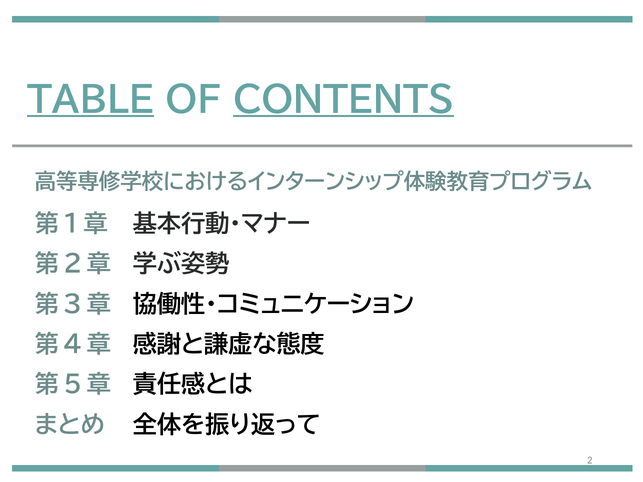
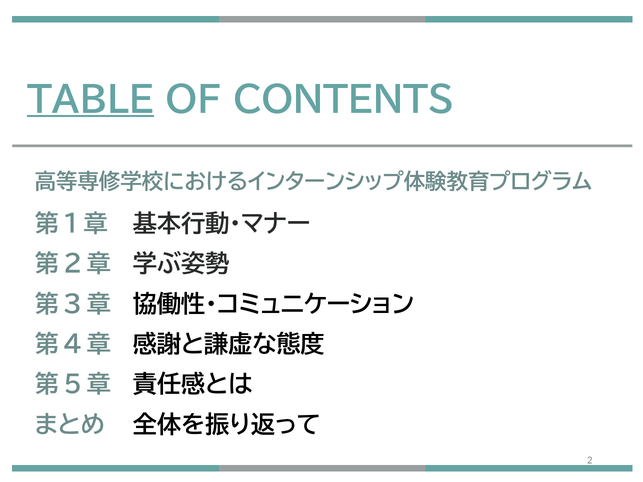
CONTENTS underline: present -> none (344, 101)
